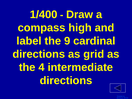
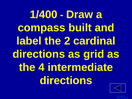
high: high -> built (80, 28)
9: 9 -> 2 (67, 41)
